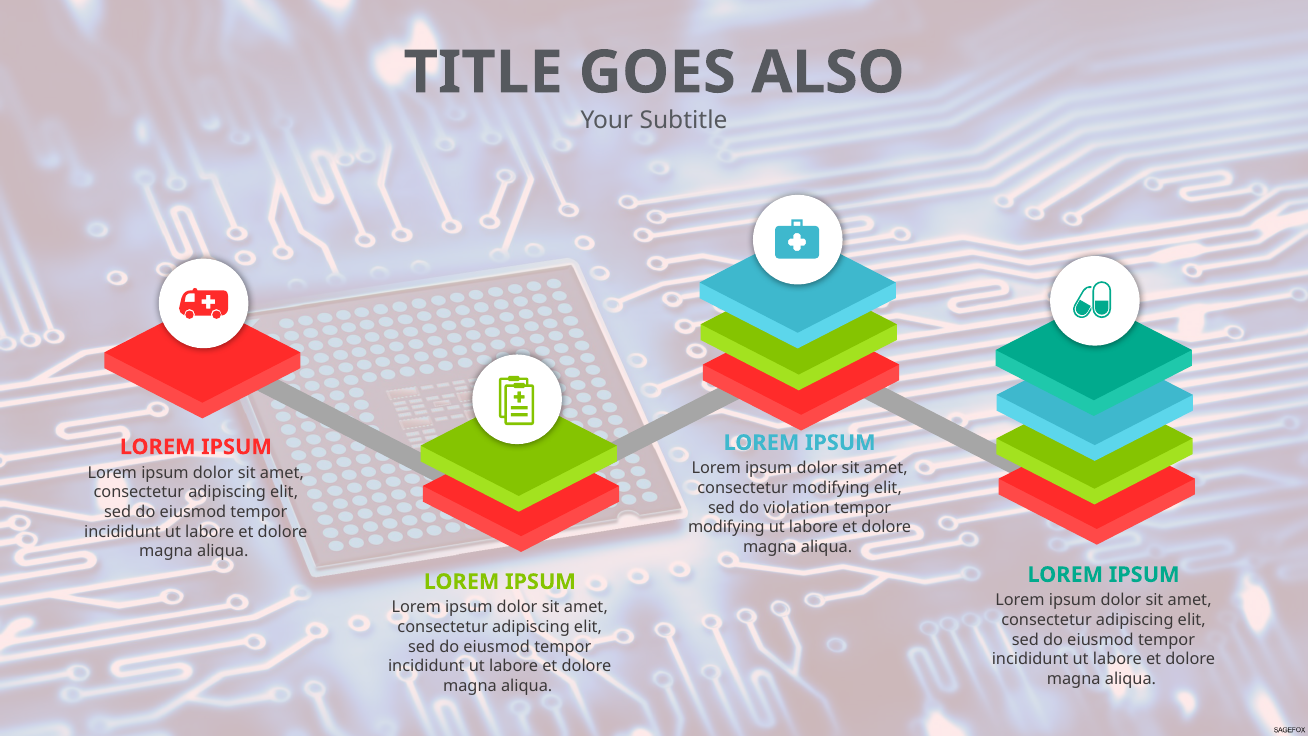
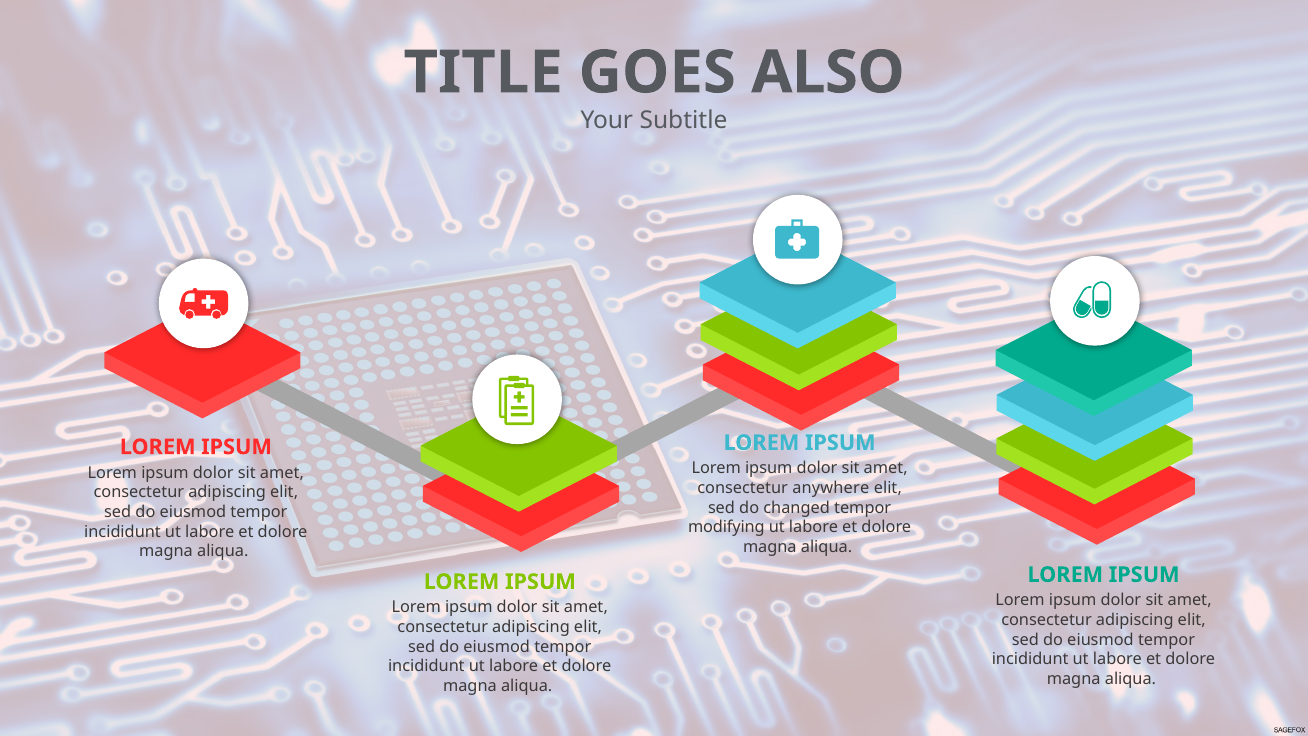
consectetur modifying: modifying -> anywhere (831, 488)
violation: violation -> changed (797, 508)
